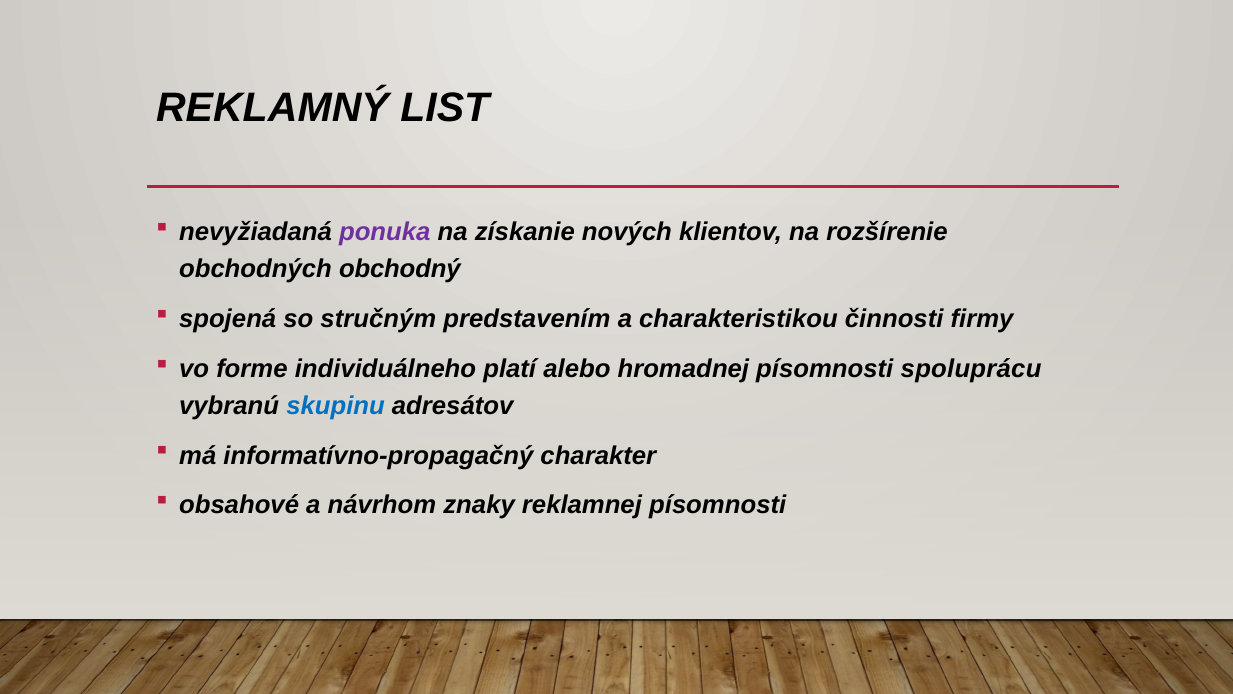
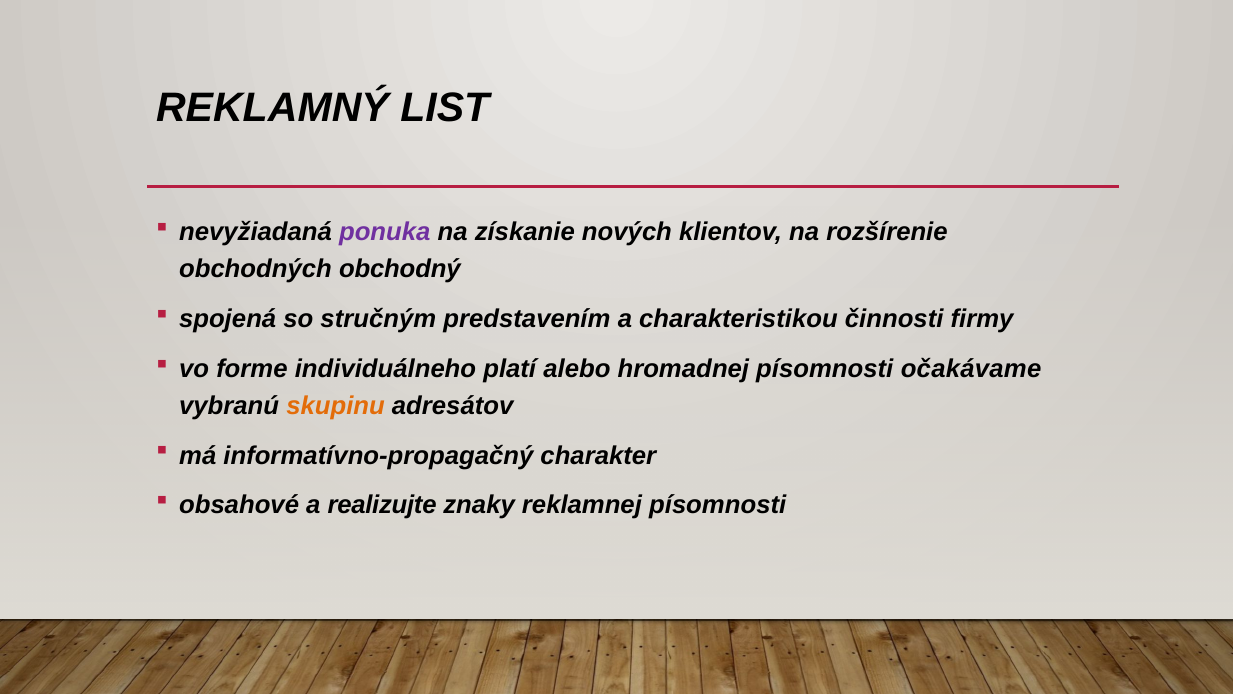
spoluprácu: spoluprácu -> očakávame (971, 369)
skupinu colour: blue -> orange (336, 406)
návrhom: návrhom -> realizujte (382, 505)
